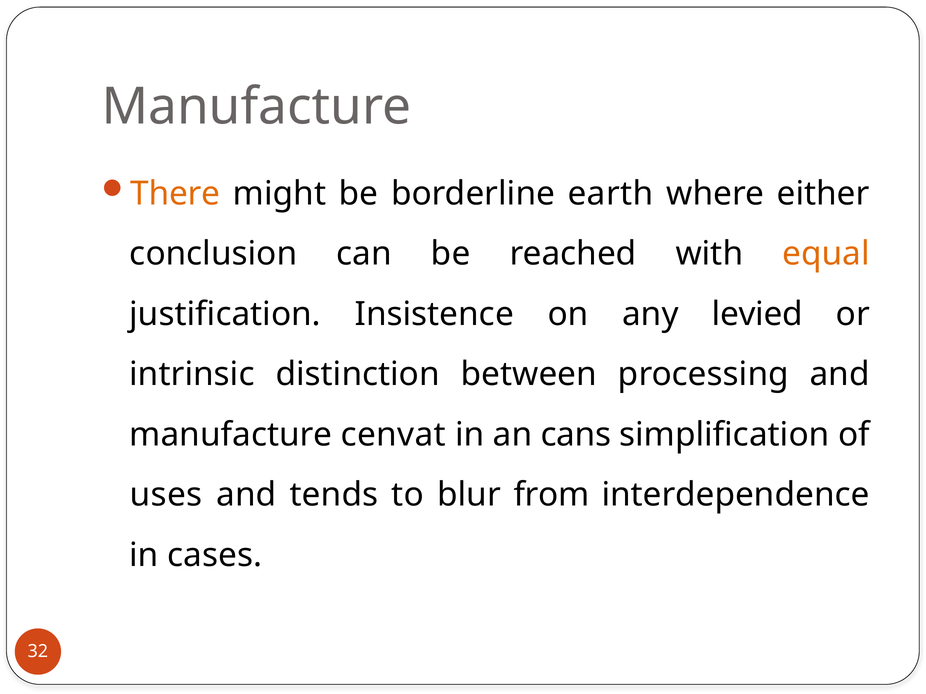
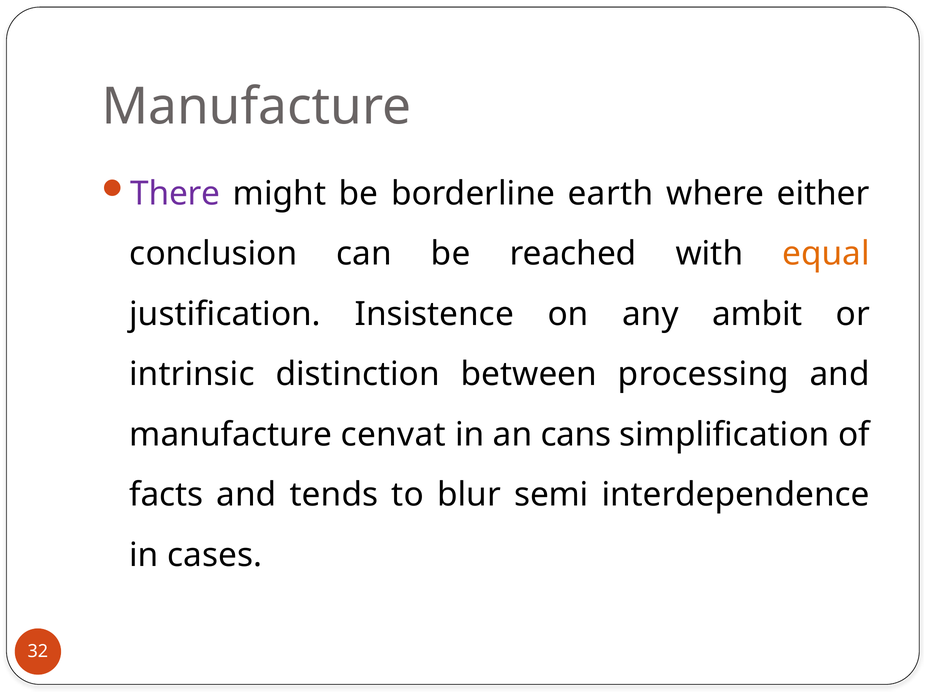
There colour: orange -> purple (175, 194)
levied: levied -> ambit (757, 314)
uses: uses -> facts (166, 495)
from: from -> semi (551, 495)
